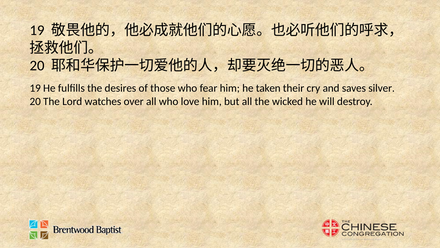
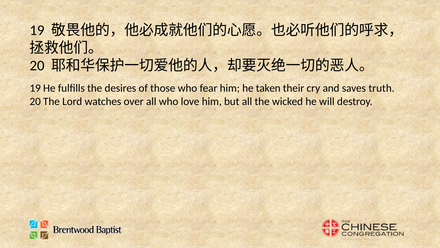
silver: silver -> truth (382, 88)
